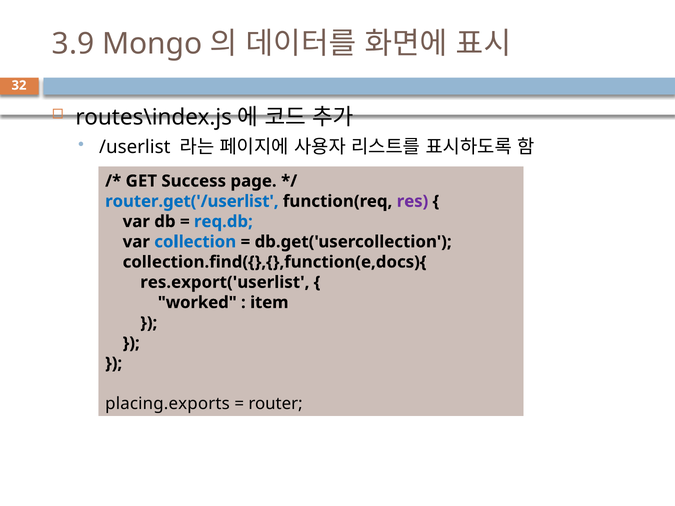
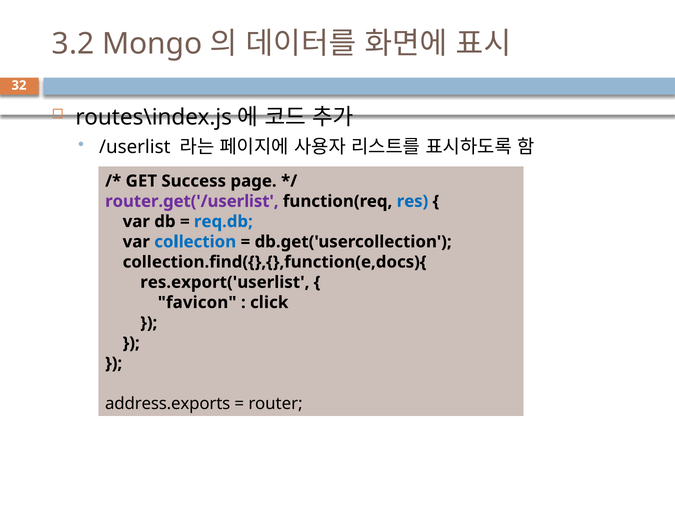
3.9: 3.9 -> 3.2 (73, 44)
router.get('/userlist colour: blue -> purple (192, 201)
res colour: purple -> blue (412, 201)
worked: worked -> favicon (197, 303)
item: item -> click (269, 303)
placing.exports: placing.exports -> address.exports (168, 404)
